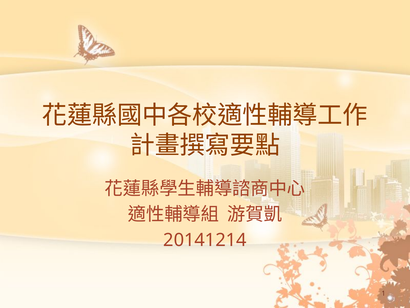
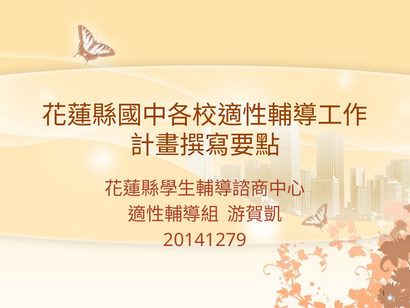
20141214: 20141214 -> 20141279 (205, 240)
